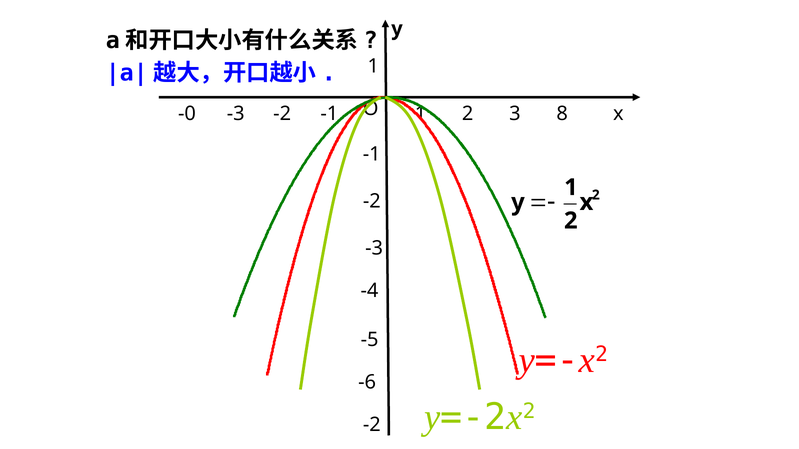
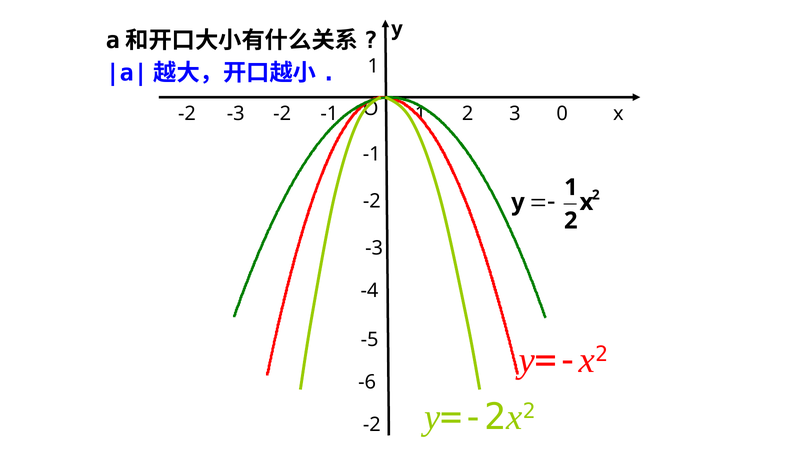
-0: -0 -> -2 (187, 114)
8: 8 -> 0 (562, 114)
